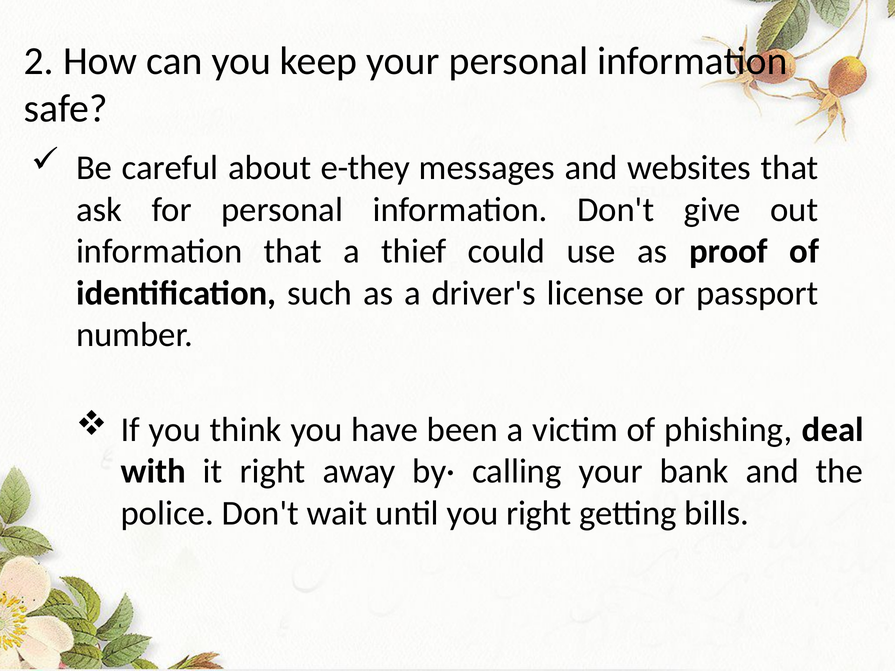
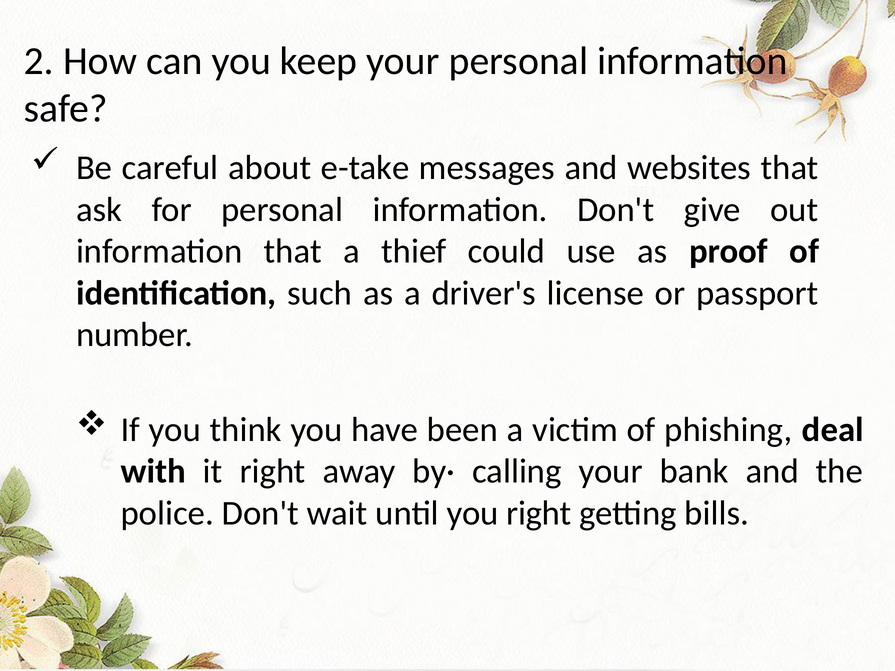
e-they: e-they -> e-take (365, 168)
